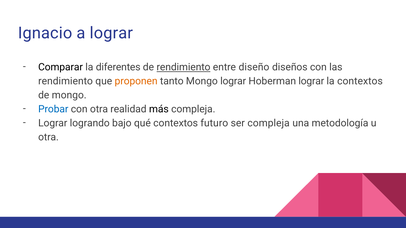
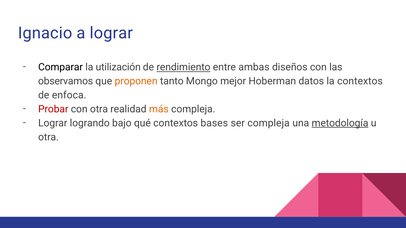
diferentes: diferentes -> utilización (118, 67)
diseño: diseño -> ambas (254, 67)
rendimiento: rendimiento -> observamos (66, 81)
Mongo lograr: lograr -> mejor (233, 81)
Hoberman lograr: lograr -> datos (311, 81)
de mongo: mongo -> enfoca (69, 95)
Probar colour: blue -> red (53, 109)
más colour: black -> orange (159, 109)
futuro: futuro -> bases (214, 123)
metodología underline: none -> present (340, 123)
